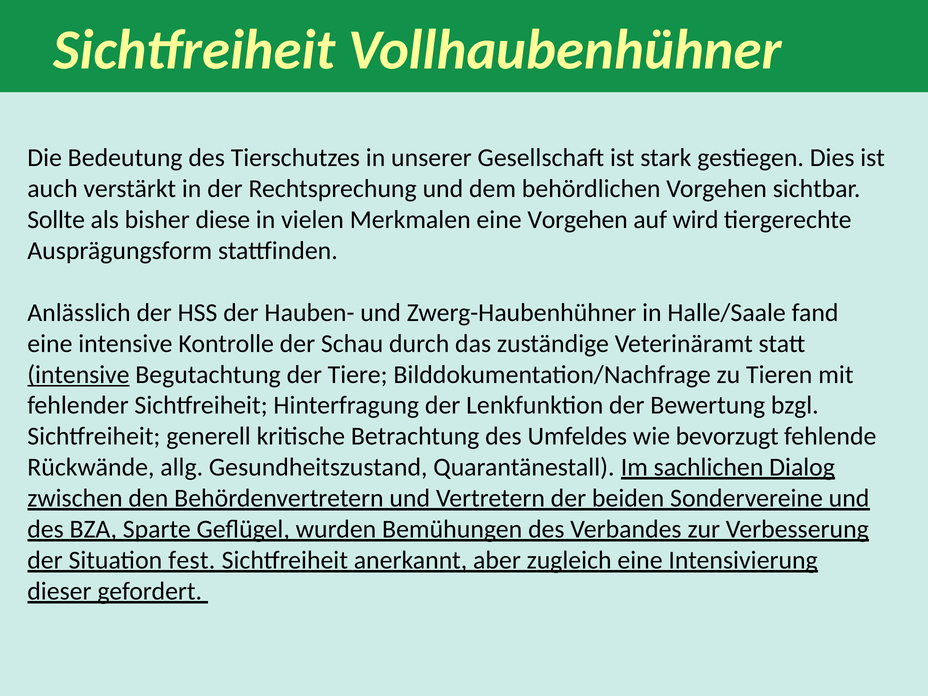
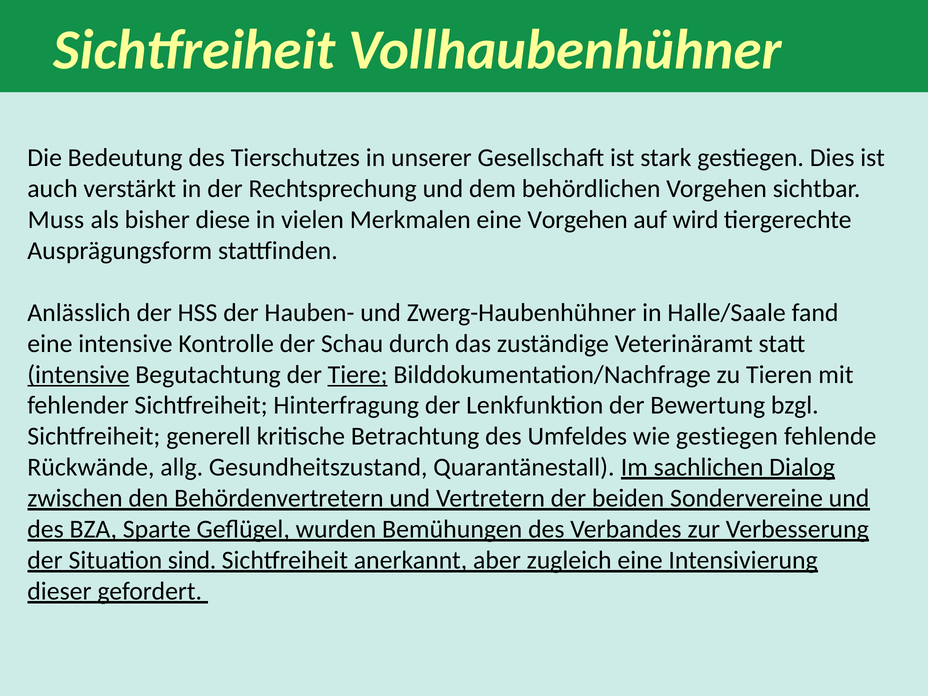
Sollte: Sollte -> Muss (56, 220)
Tiere underline: none -> present (358, 375)
wie bevorzugt: bevorzugt -> gestiegen (727, 436)
fest: fest -> sind (192, 560)
